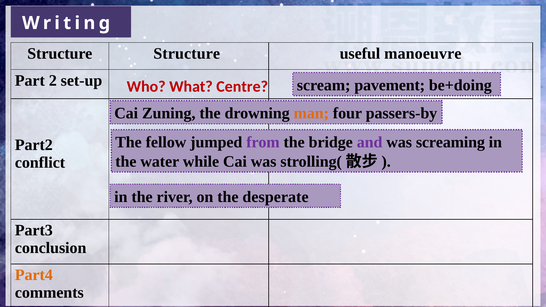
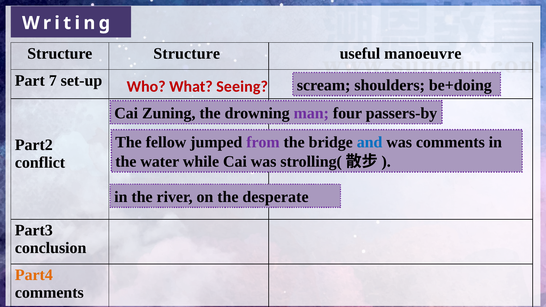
2: 2 -> 7 (53, 80)
pavement: pavement -> shoulders (390, 85)
Centre: Centre -> Seeing (242, 87)
man colour: orange -> purple (311, 113)
and colour: purple -> blue (370, 142)
was screaming: screaming -> comments (450, 142)
